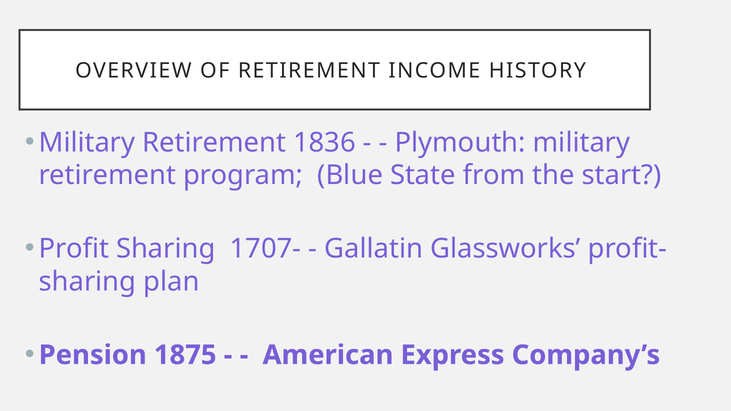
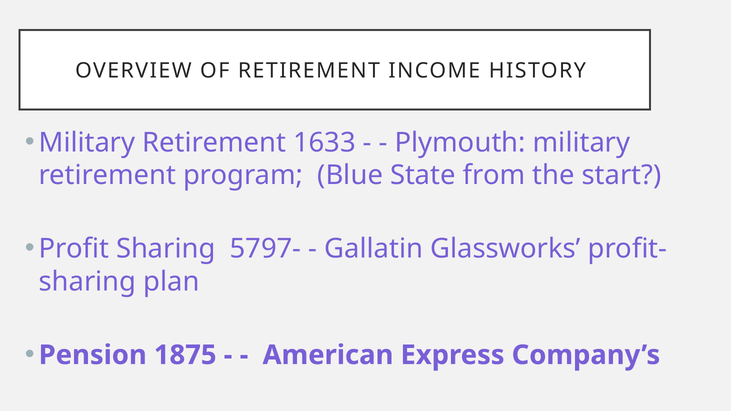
1836: 1836 -> 1633 (324, 143)
1707-: 1707- -> 5797- (266, 249)
